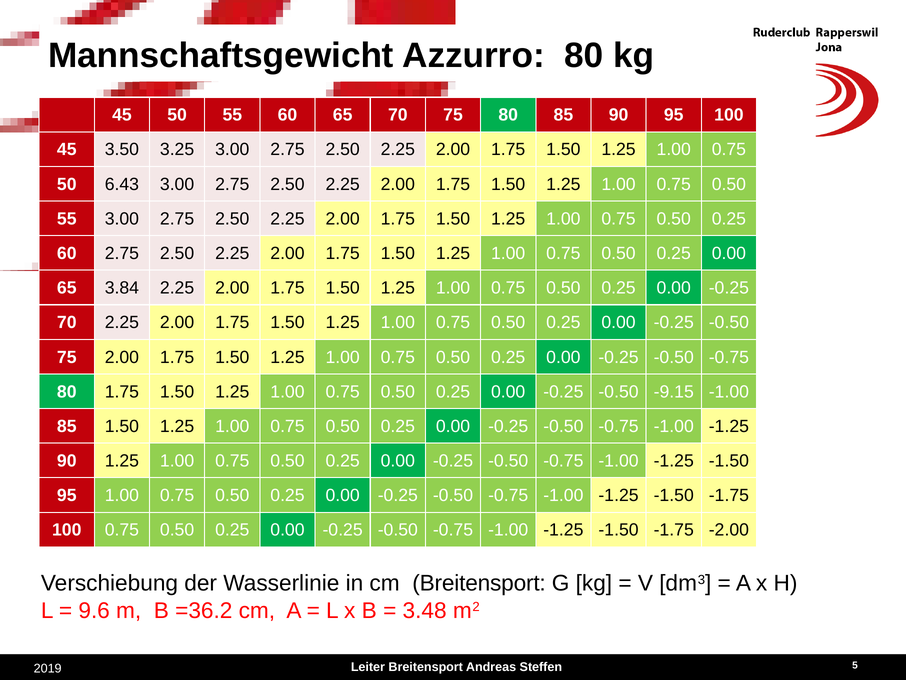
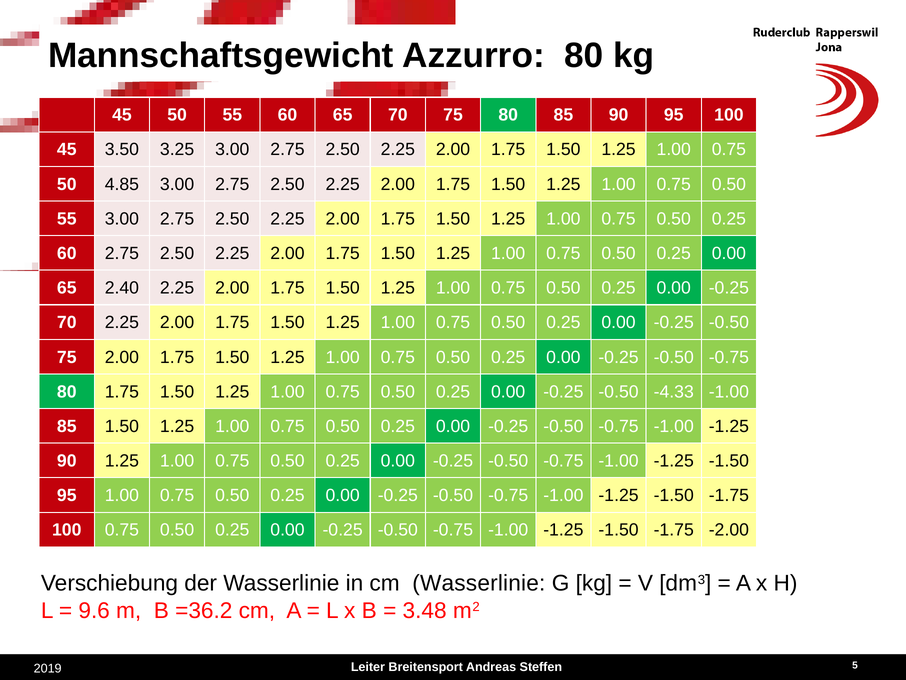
6.43: 6.43 -> 4.85 (122, 184)
3.84: 3.84 -> 2.40 (122, 288)
-9.15: -9.15 -> -4.33 (674, 392)
cm Breitensport: Breitensport -> Wasserlinie (479, 583)
